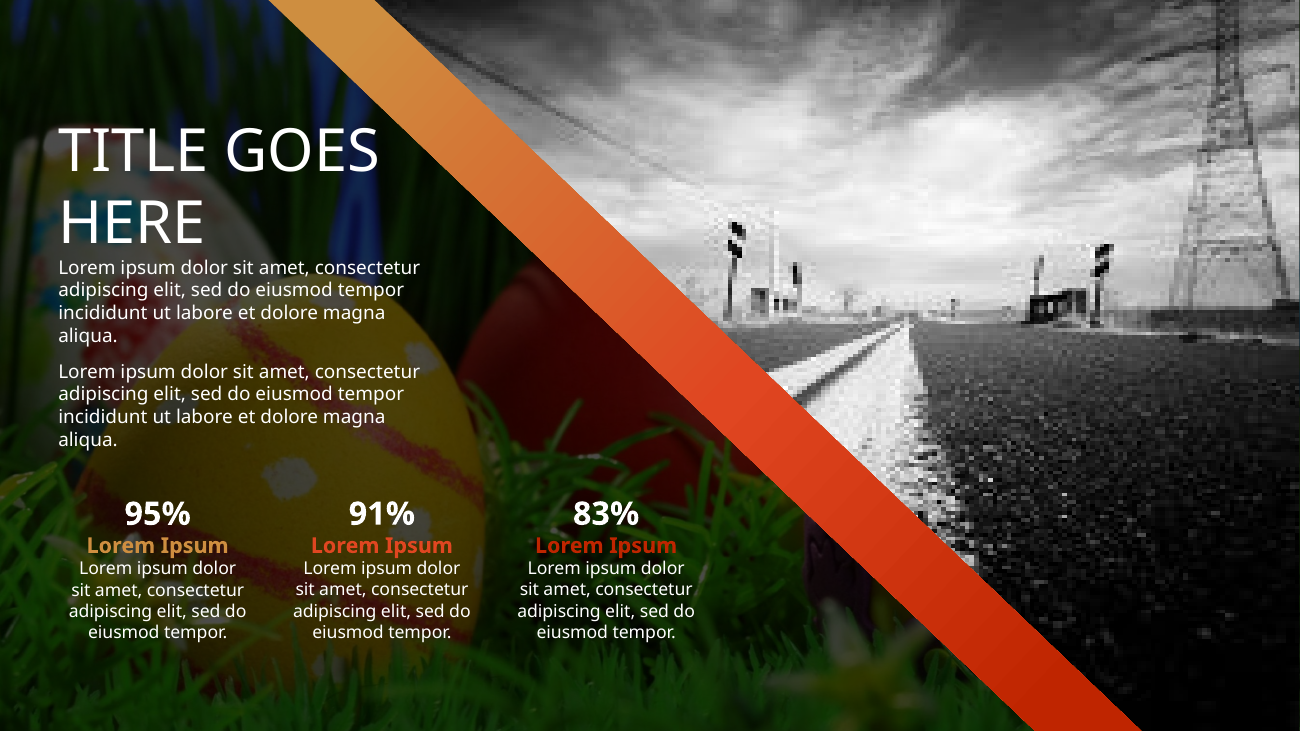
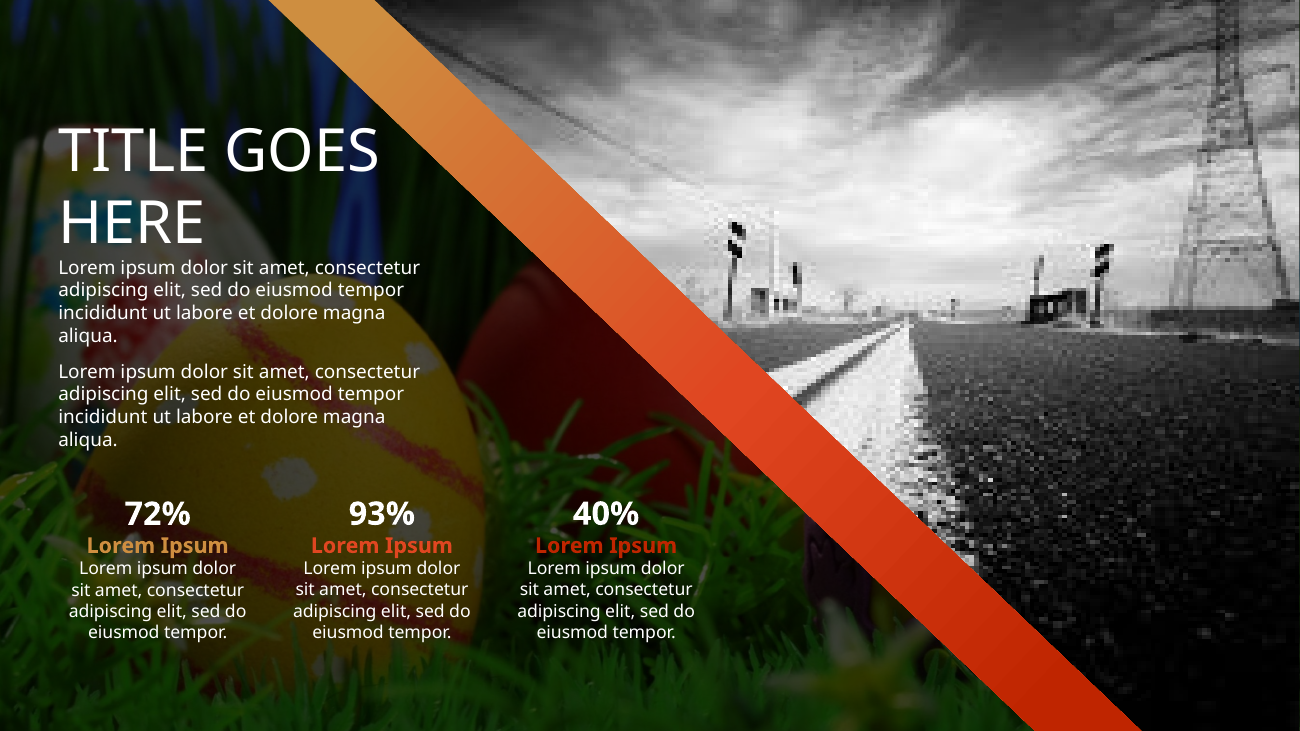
91%: 91% -> 93% (382, 514)
83%: 83% -> 40% (606, 514)
95%: 95% -> 72% (158, 514)
